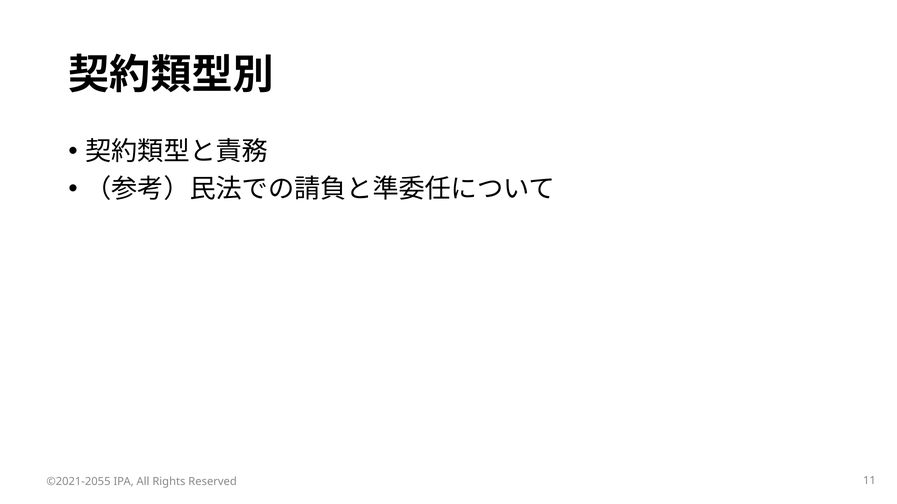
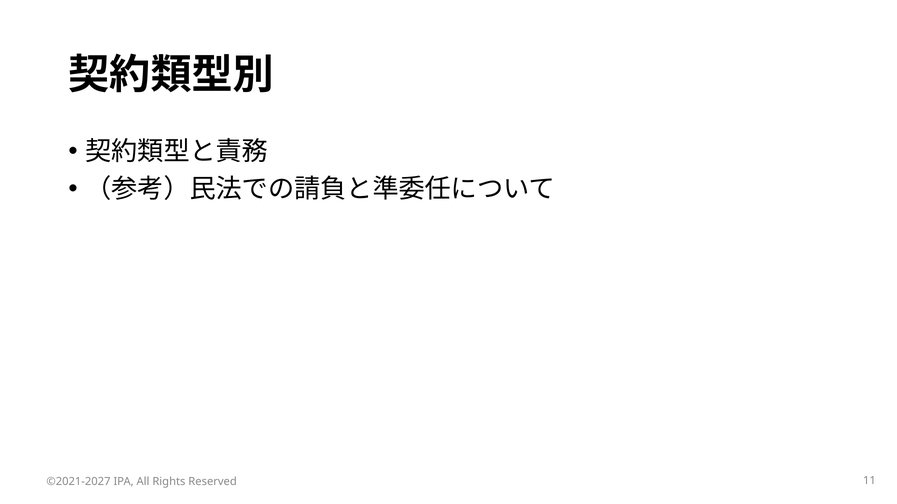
©2021-2055: ©2021-2055 -> ©2021-2027 (79, 482)
